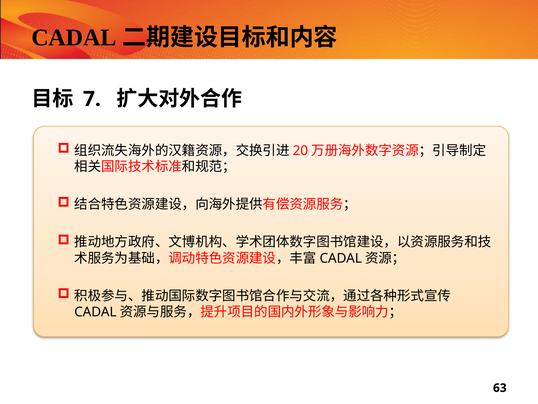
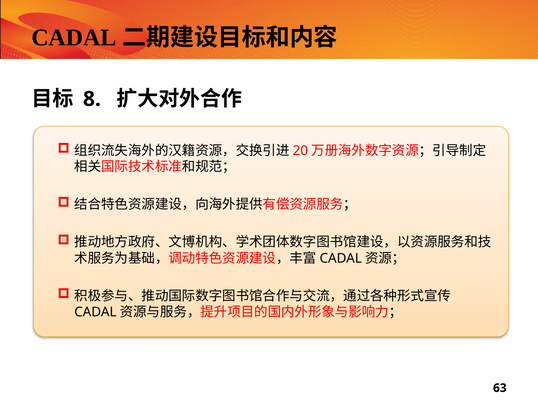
7: 7 -> 8 (92, 99)
